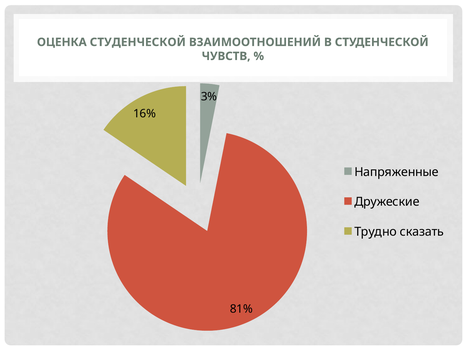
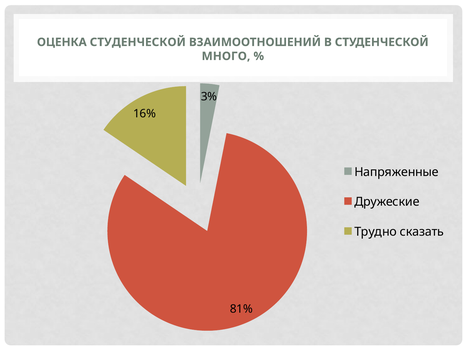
ЧУВСТВ: ЧУВСТВ -> МНОГО (226, 56)
